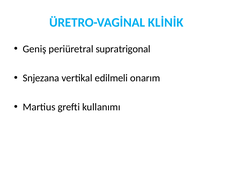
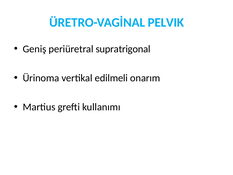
KLİNİK: KLİNİK -> PELVIK (166, 22)
Snjezana: Snjezana -> Ürinoma (41, 78)
